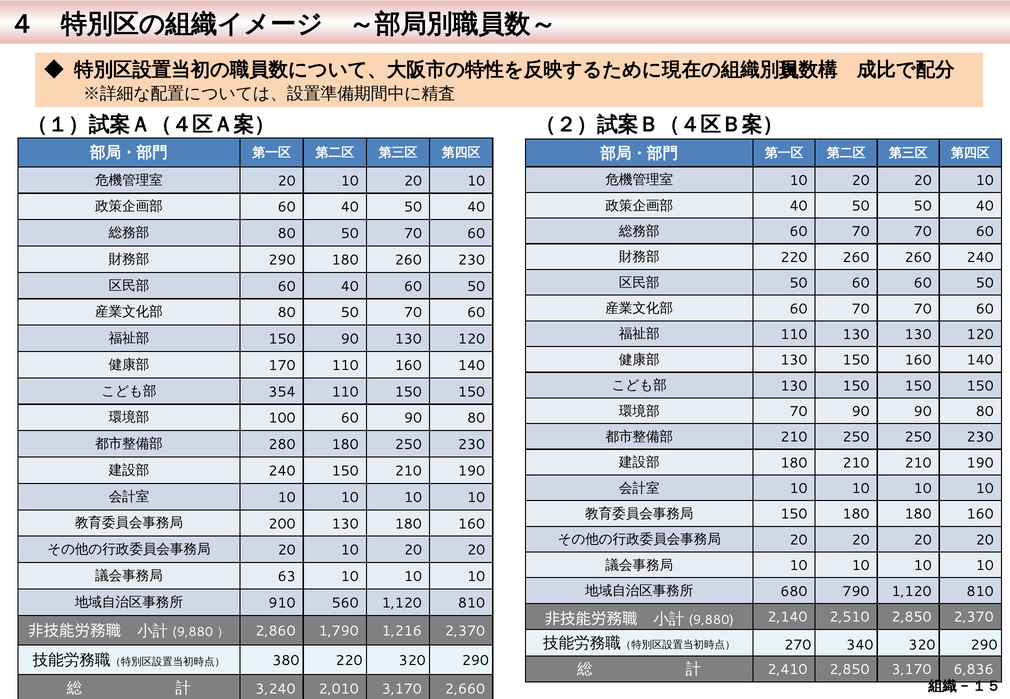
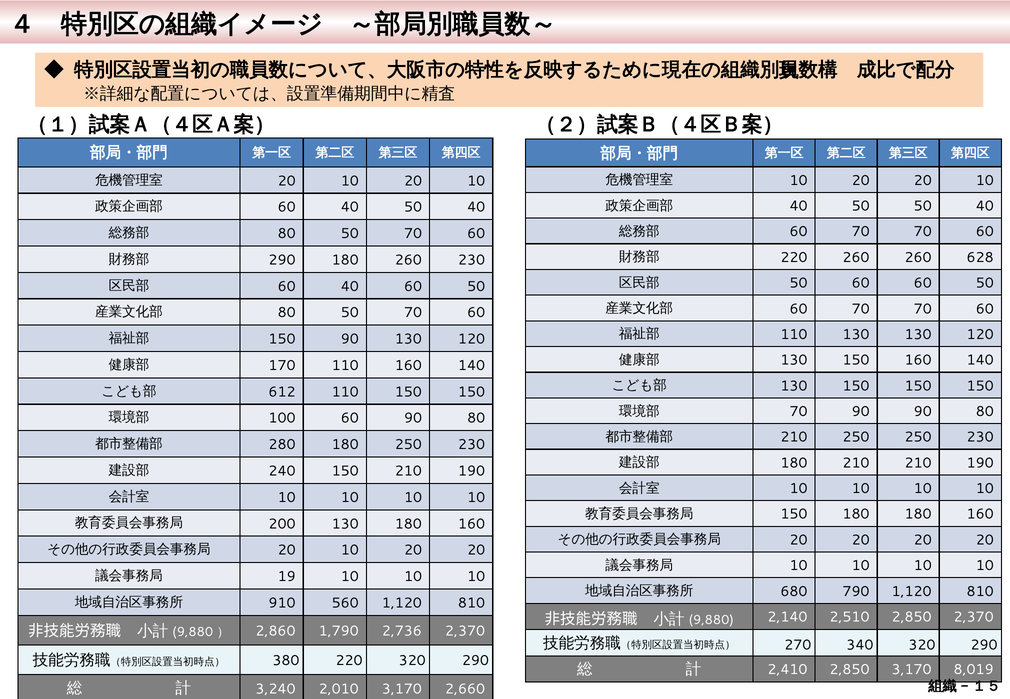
260 240: 240 -> 628 (980, 258)
354: 354 -> 612 (282, 392)
63: 63 -> 19 (287, 577)
1,216: 1,216 -> 2,736 (402, 631)
6,836: 6,836 -> 8,019 (974, 670)
